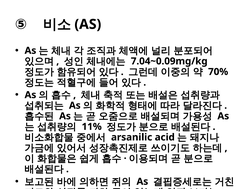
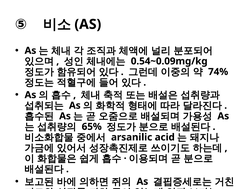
7.04~0.09mg/kg: 7.04~0.09mg/kg -> 0.54~0.09mg/kg (169, 61)
70%: 70% -> 74% (218, 72)
11%: 11% -> 65% (92, 127)
